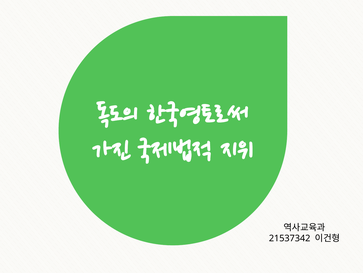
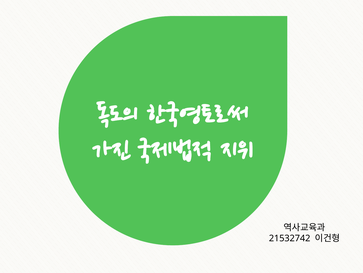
21537342: 21537342 -> 21532742 (290, 238)
